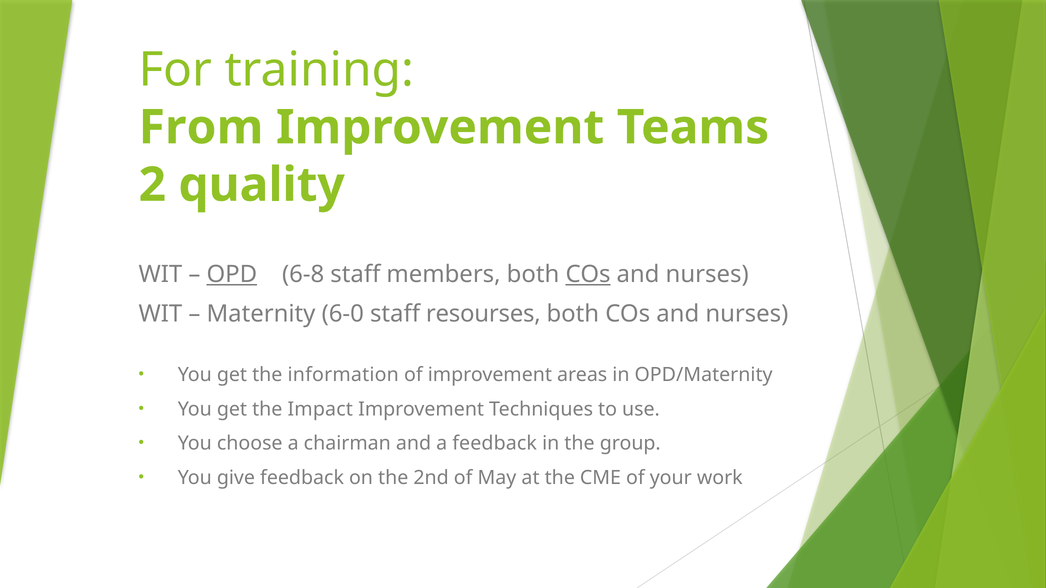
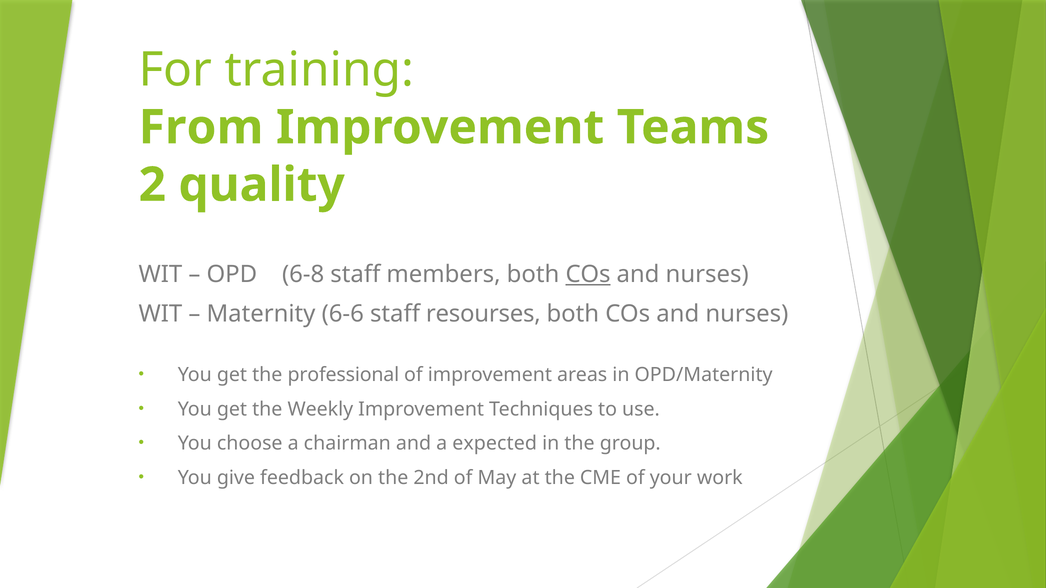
OPD underline: present -> none (232, 275)
6-0: 6-0 -> 6-6 (343, 314)
information: information -> professional (343, 375)
Impact: Impact -> Weekly (320, 409)
a feedback: feedback -> expected (495, 444)
